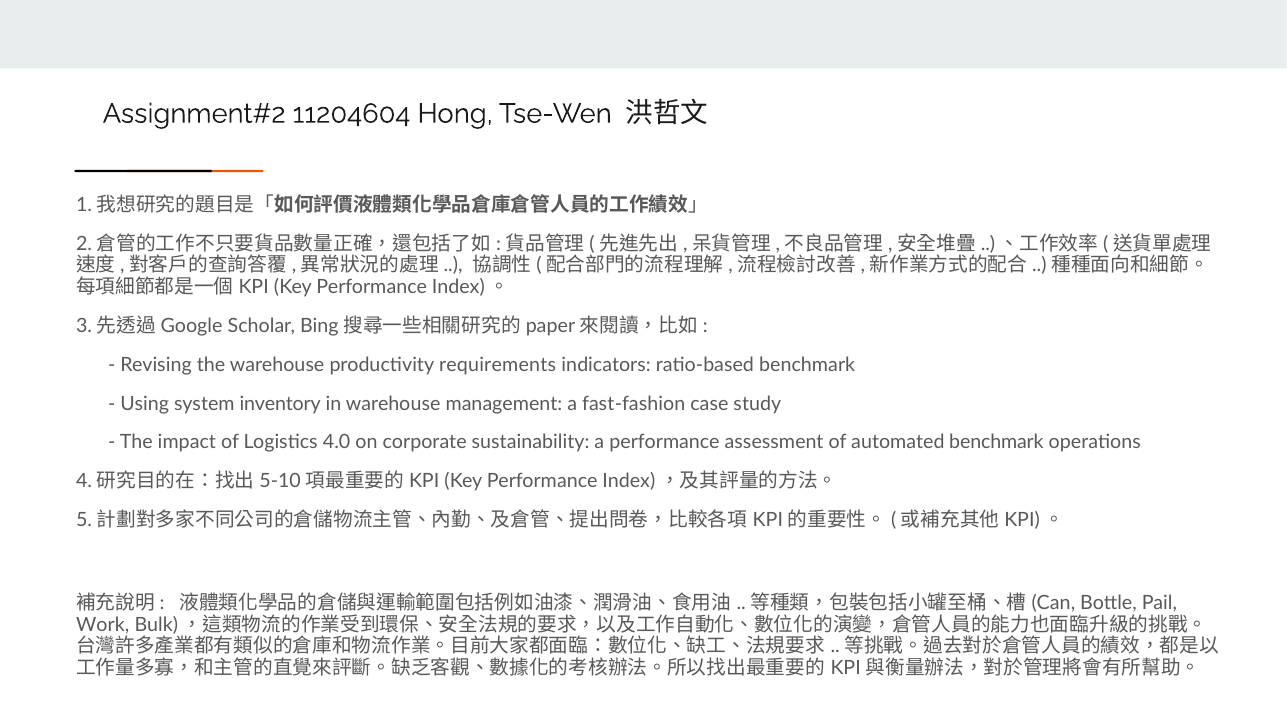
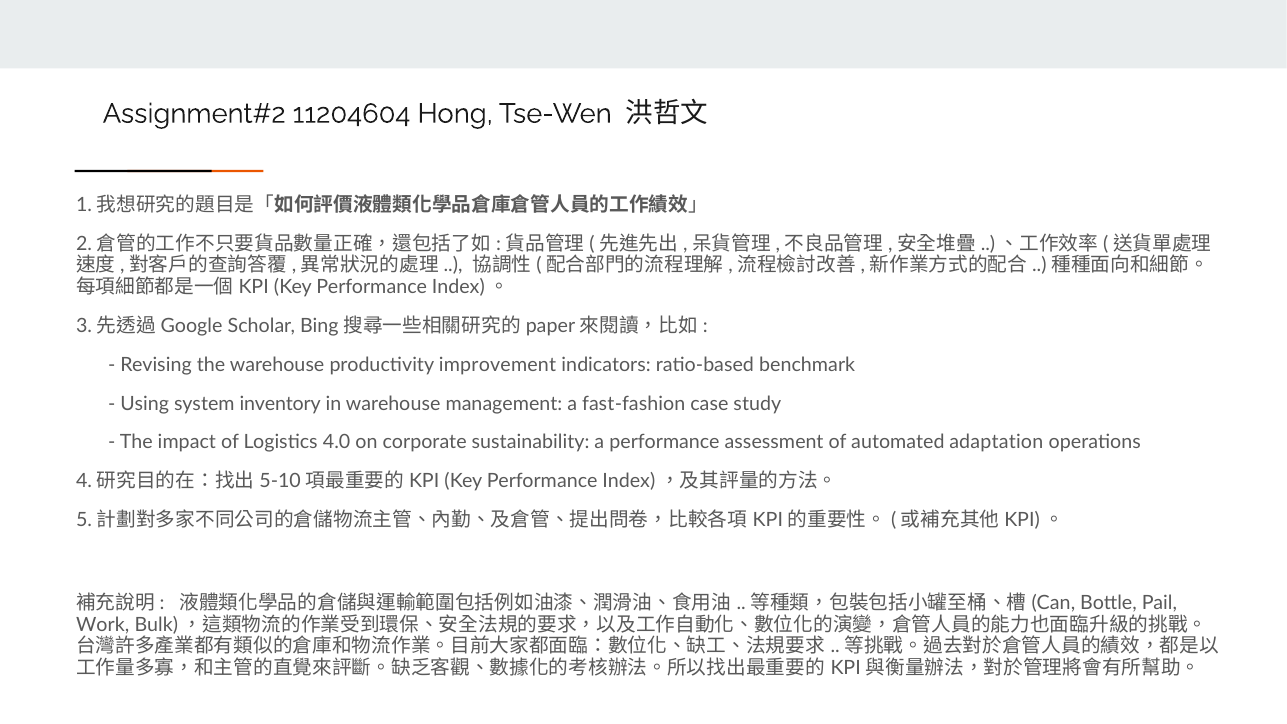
requirements: requirements -> improvement (498, 365)
automated benchmark: benchmark -> adaptation (996, 442)
